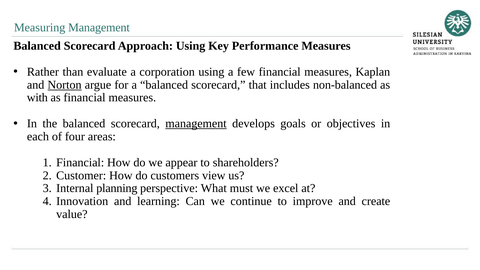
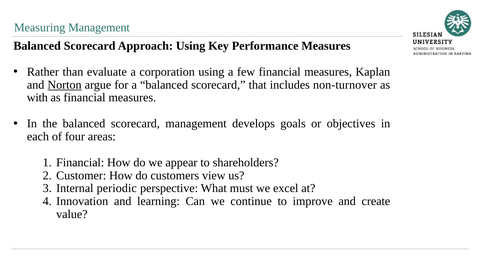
non-balanced: non-balanced -> non-turnover (345, 85)
management underline: present -> none (196, 124)
planning: planning -> periodic (117, 188)
